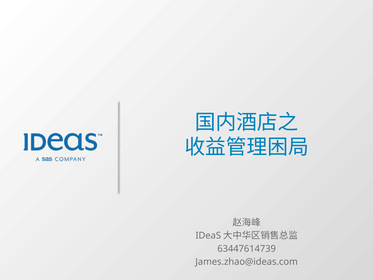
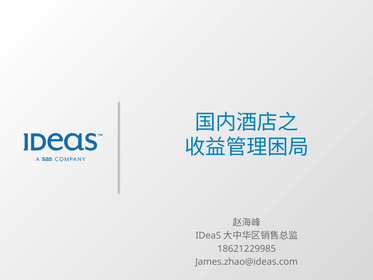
63447614739: 63447614739 -> 18621229985 (247, 248)
